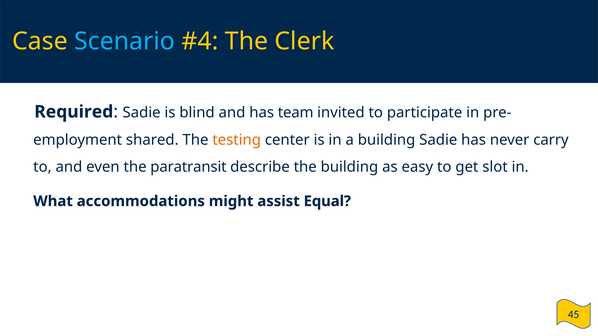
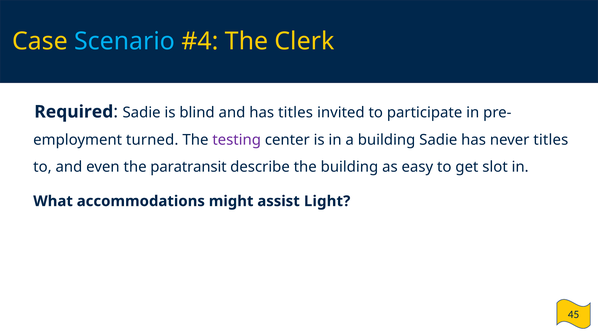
has team: team -> titles (296, 113)
shared: shared -> turned (152, 140)
testing colour: orange -> purple (237, 140)
never carry: carry -> titles (551, 140)
Equal: Equal -> Light (327, 201)
